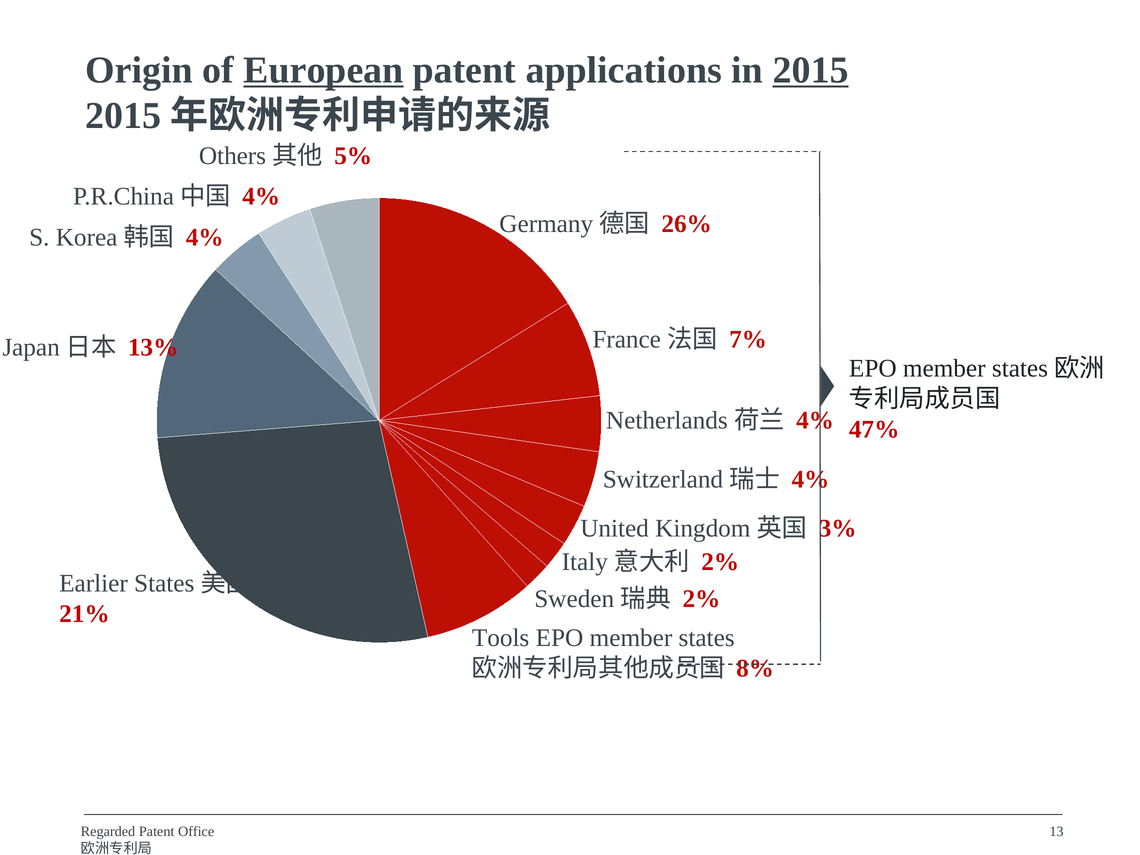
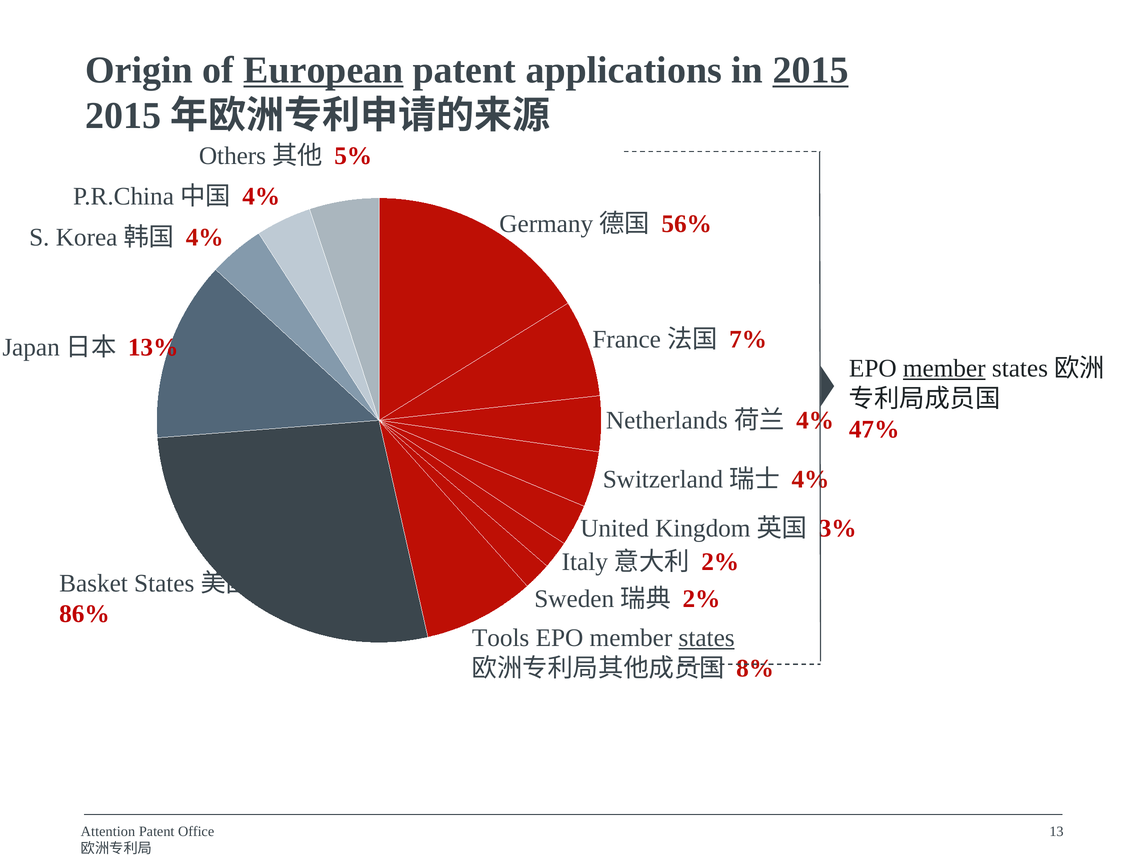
26%: 26% -> 56% (687, 224)
member underline: none -> present (944, 368)
Earlier: Earlier -> Basket (94, 584)
21%: 21% -> 86% (84, 614)
states underline: none -> present (707, 638)
Regarded: Regarded -> Attention (108, 831)
